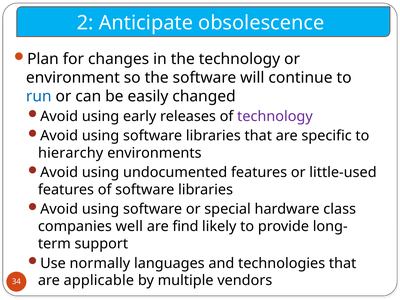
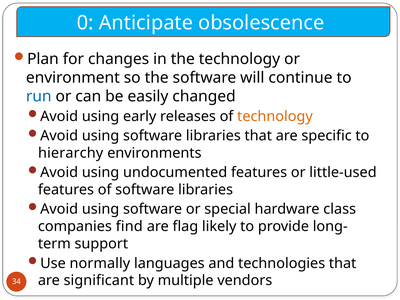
2: 2 -> 0 (85, 23)
technology colour: purple -> orange (275, 116)
well: well -> find (129, 227)
find: find -> flag (185, 227)
applicable: applicable -> significant (99, 281)
